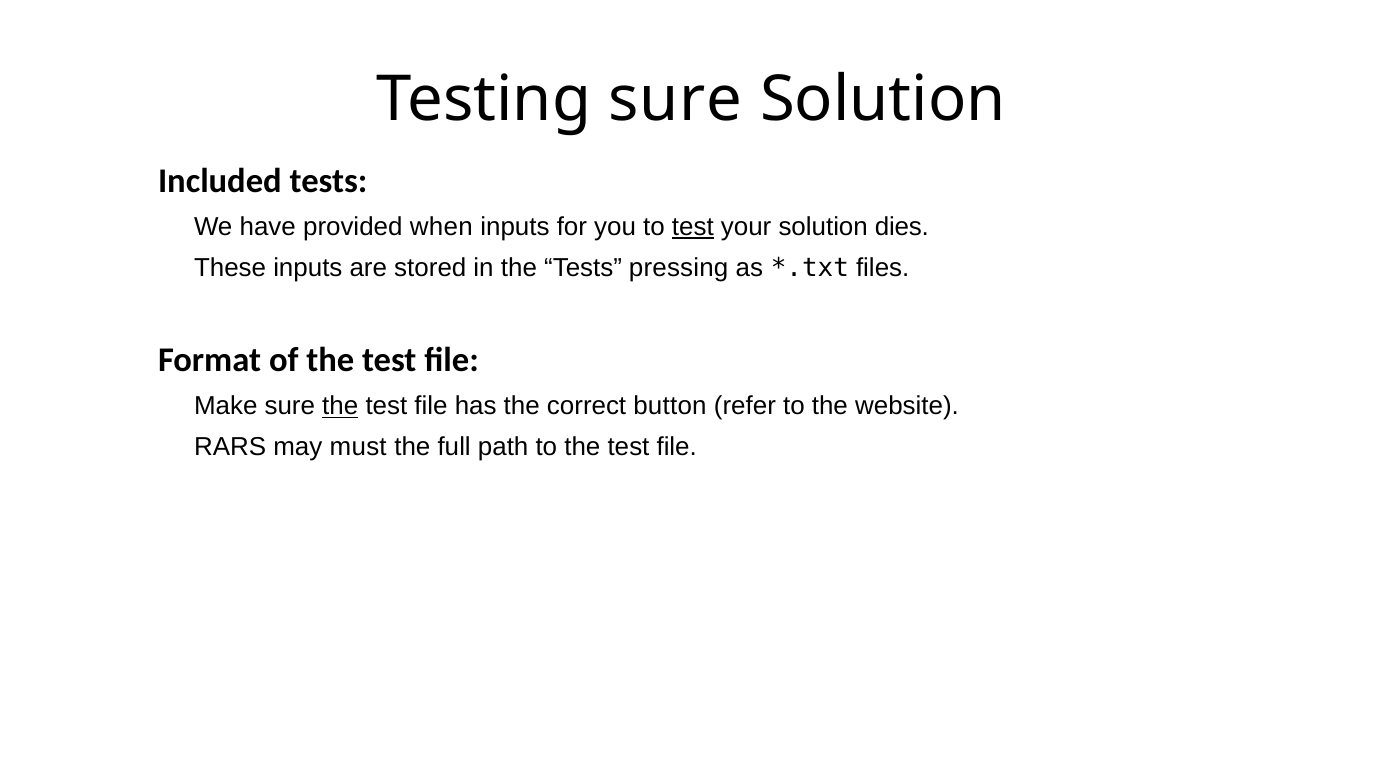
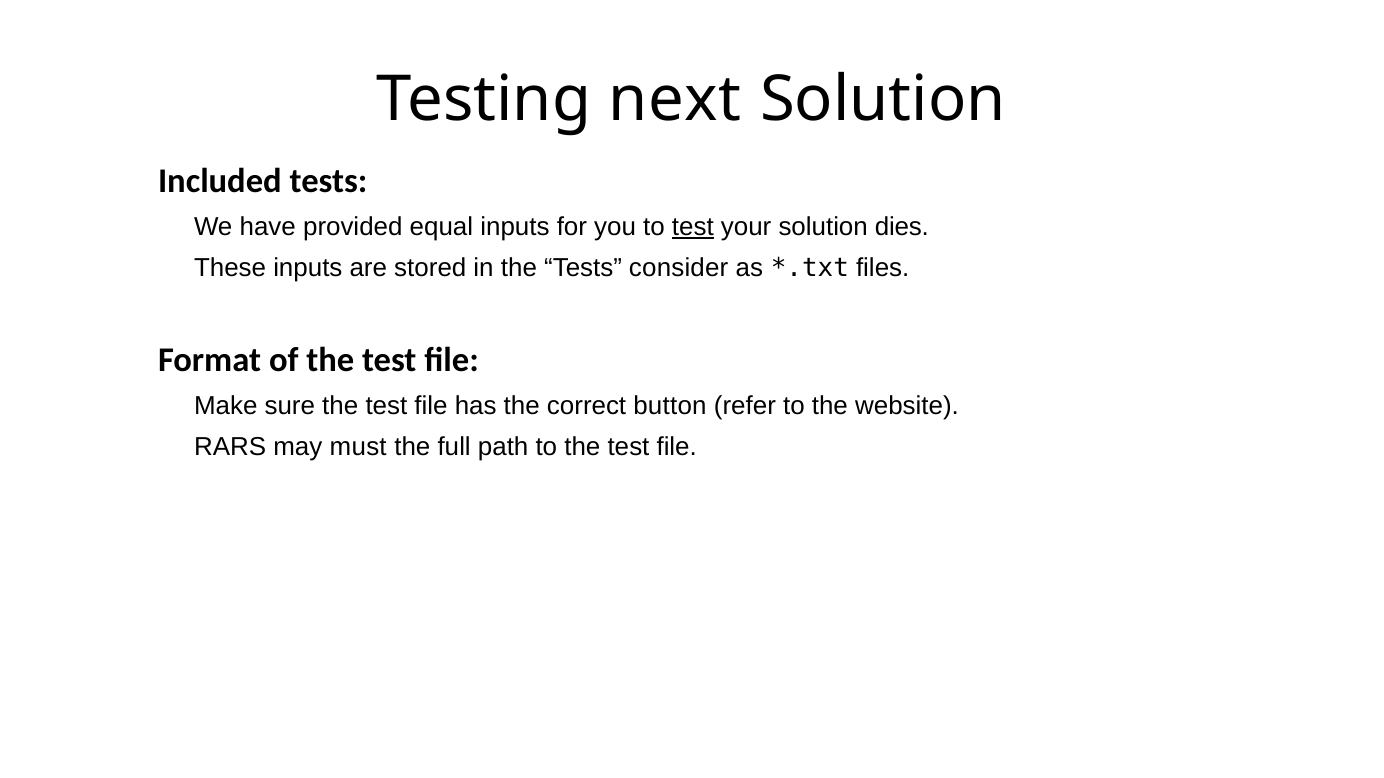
Testing sure: sure -> next (675, 100)
when: when -> equal (441, 227)
pressing: pressing -> consider (679, 268)
the underline: present -> none (340, 407)
